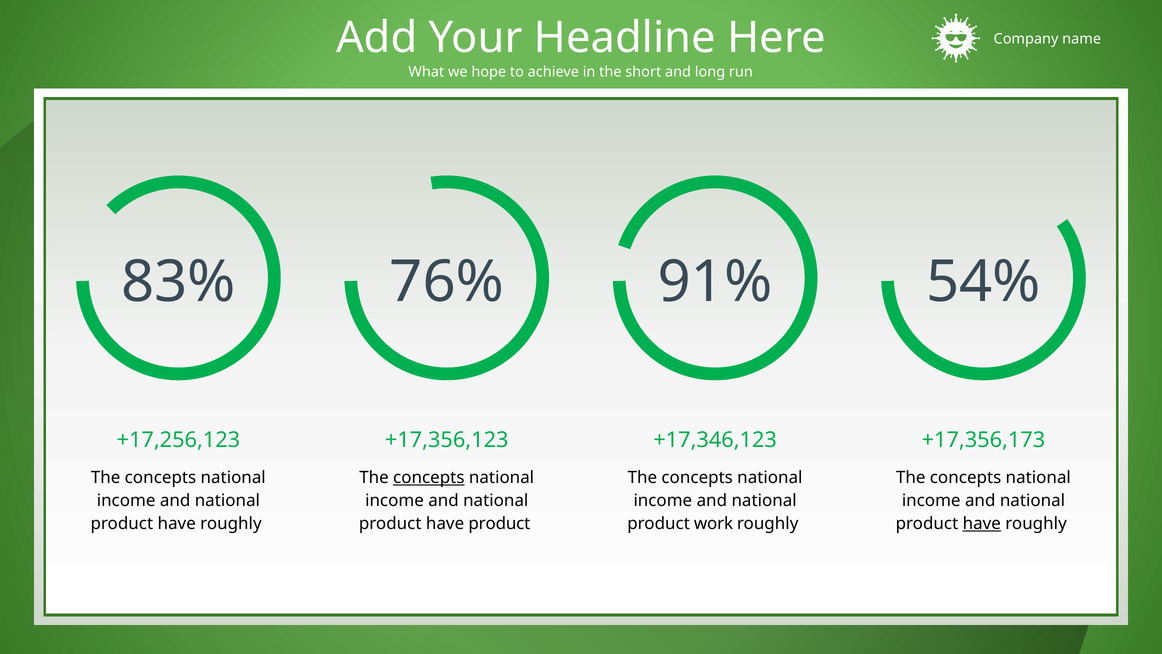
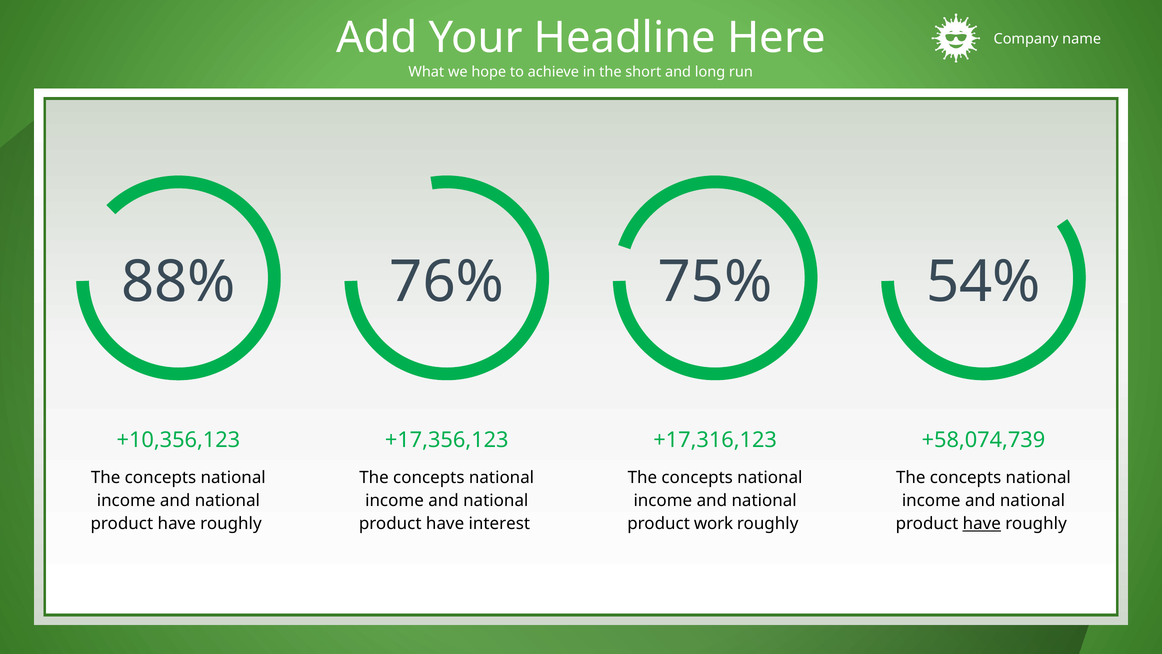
83%: 83% -> 88% (178, 282)
91%: 91% -> 75% (715, 282)
+17,256,123: +17,256,123 -> +10,356,123 (178, 440)
+17,346,123: +17,346,123 -> +17,316,123 (715, 440)
+17,356,173: +17,356,173 -> +58,074,739 (983, 440)
concepts underline: present -> none (429, 477)
have product: product -> interest (499, 524)
